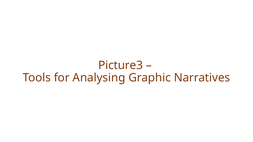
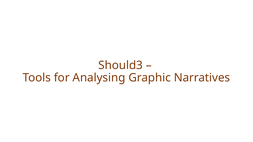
Picture3: Picture3 -> Should3 (121, 65)
